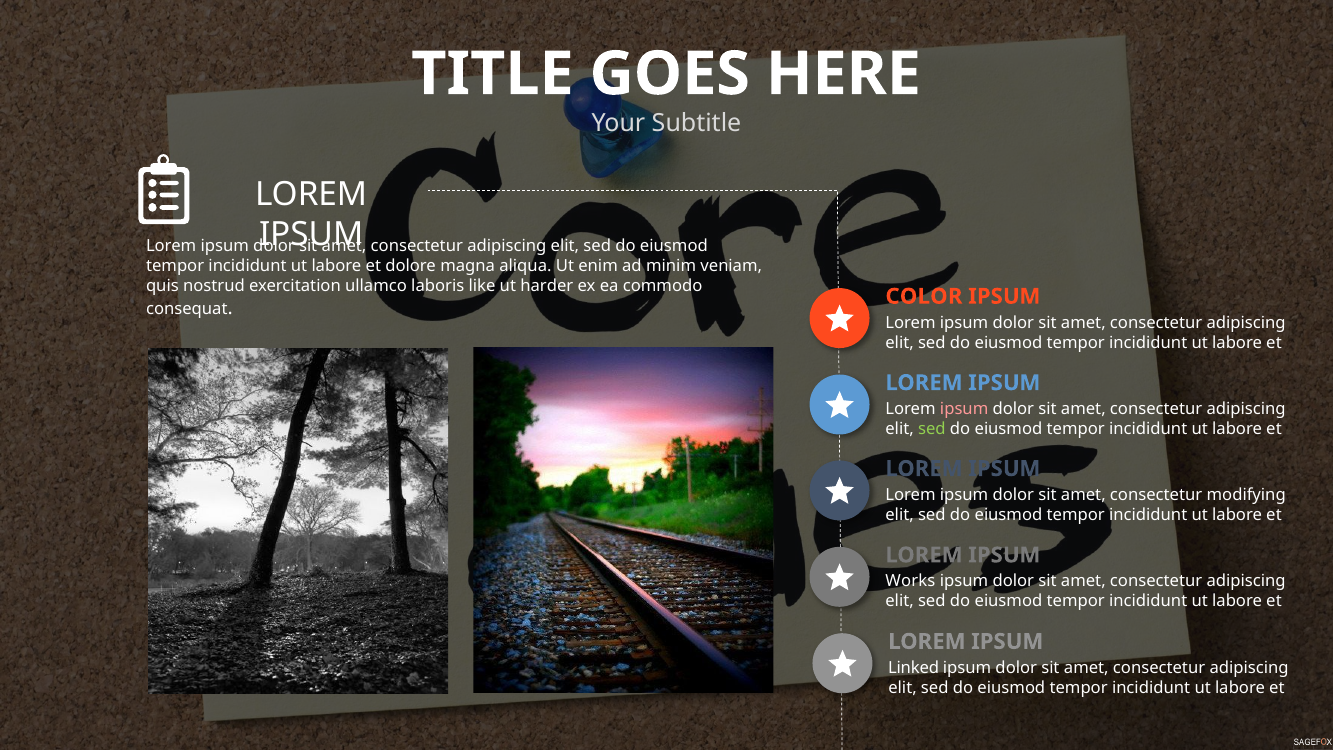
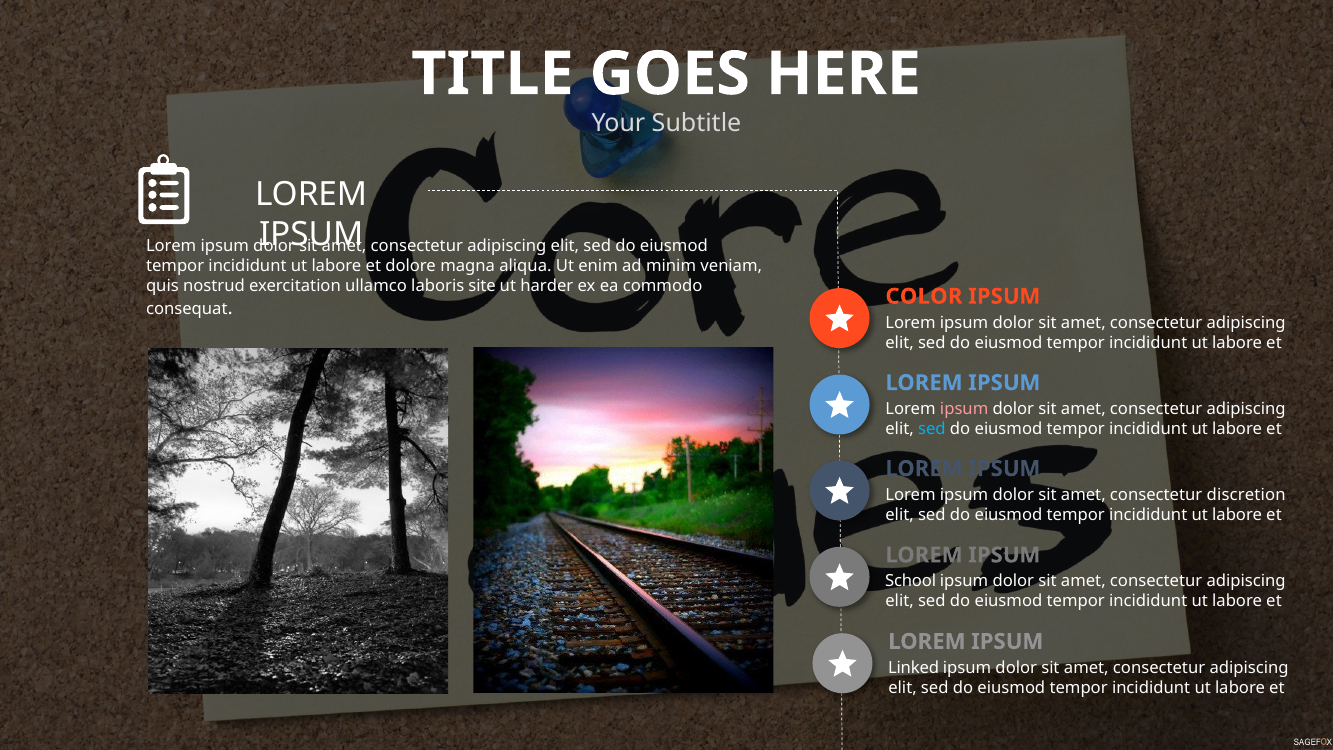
like: like -> site (482, 286)
sed colour: light green -> light blue (932, 429)
modifying: modifying -> discretion (1246, 495)
Works: Works -> School (911, 581)
